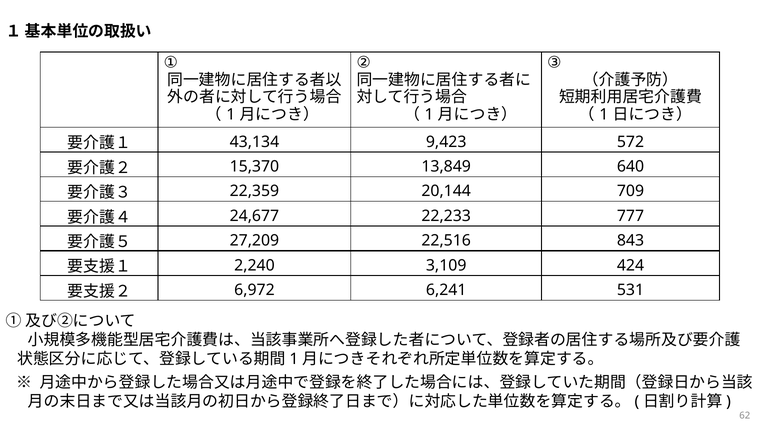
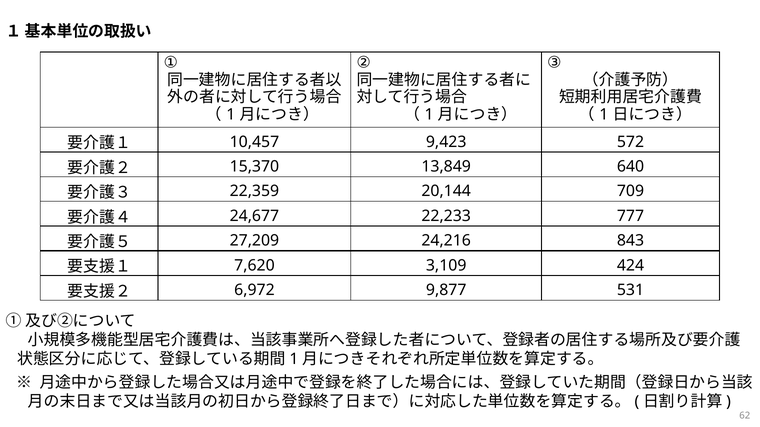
43,134: 43,134 -> 10,457 (254, 142)
22,516: 22,516 -> 24,216 (446, 241)
2,240: 2,240 -> 7,620 (254, 266)
6,241: 6,241 -> 9,877 (446, 290)
